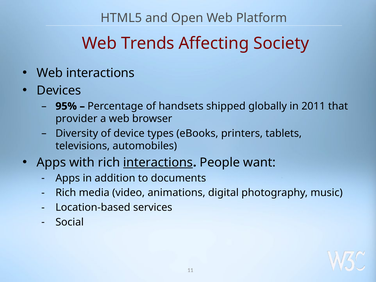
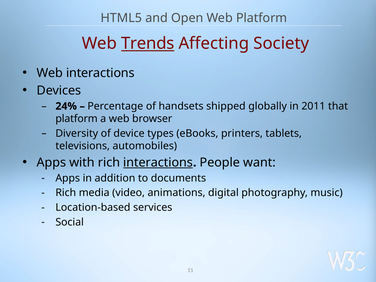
Trends underline: none -> present (148, 43)
95%: 95% -> 24% (66, 106)
provider: provider -> platform (77, 119)
